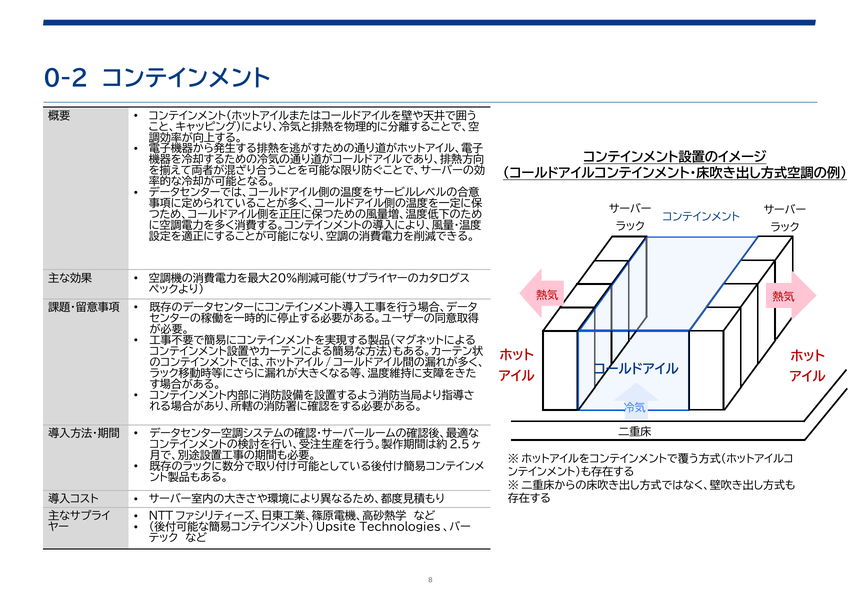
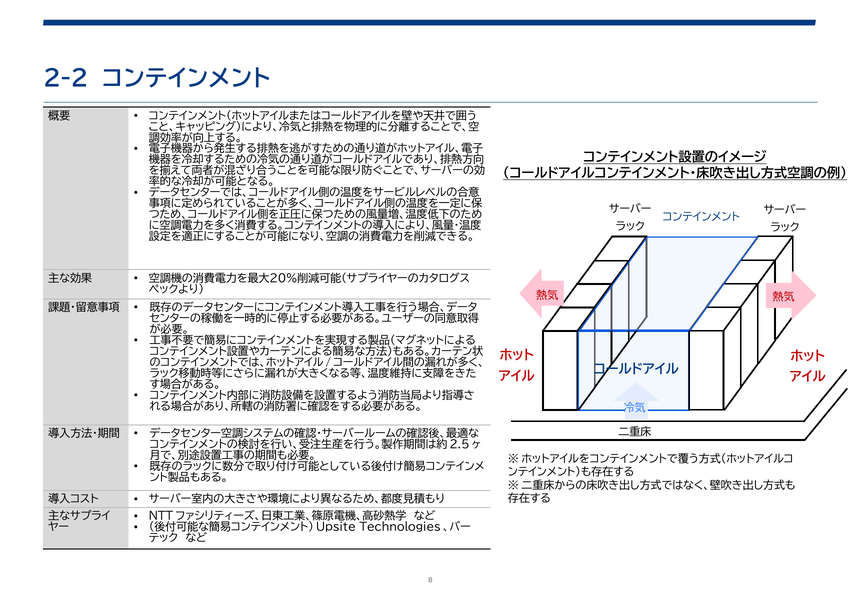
0-2: 0-2 -> 2-2 (66, 79)
